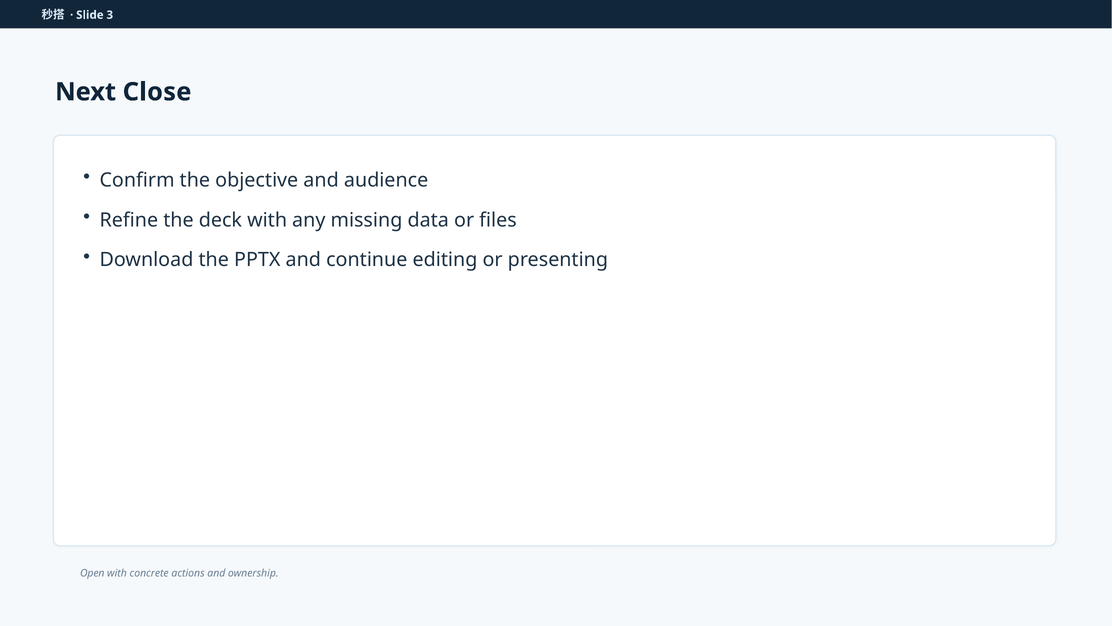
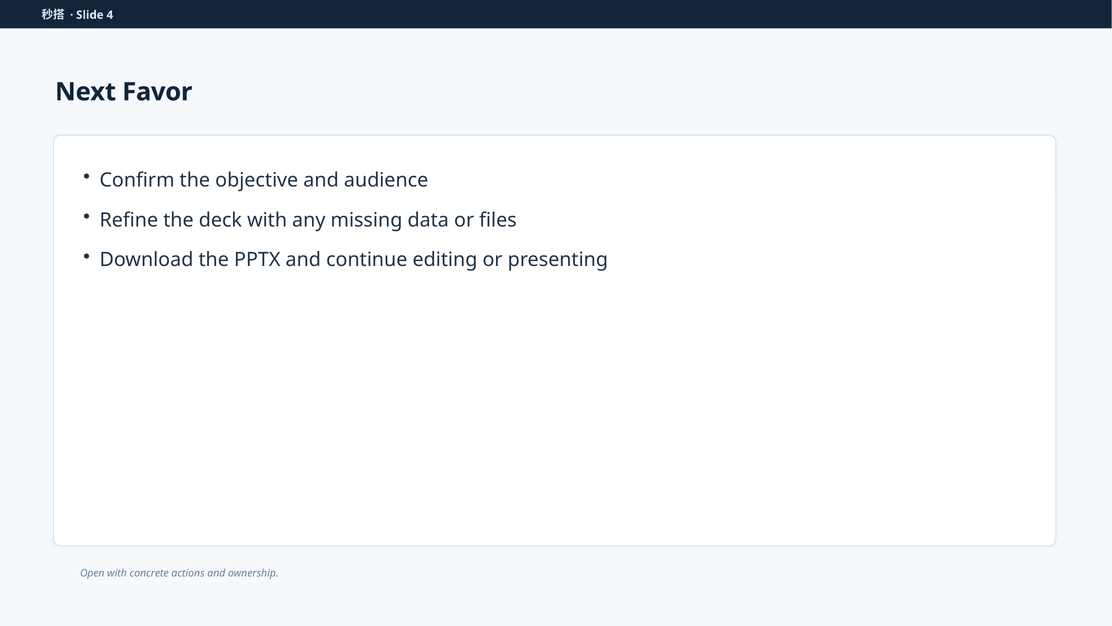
3: 3 -> 4 (110, 15)
Close: Close -> Favor (157, 92)
